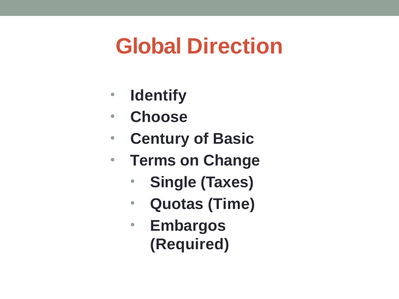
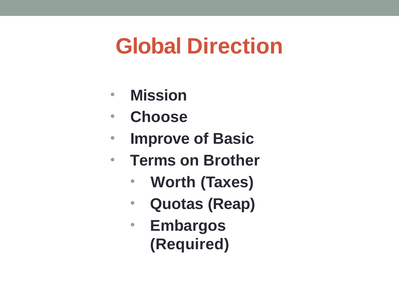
Identify: Identify -> Mission (159, 95)
Century: Century -> Improve (160, 139)
Change: Change -> Brother (232, 161)
Single: Single -> Worth (173, 182)
Time: Time -> Reap (232, 204)
